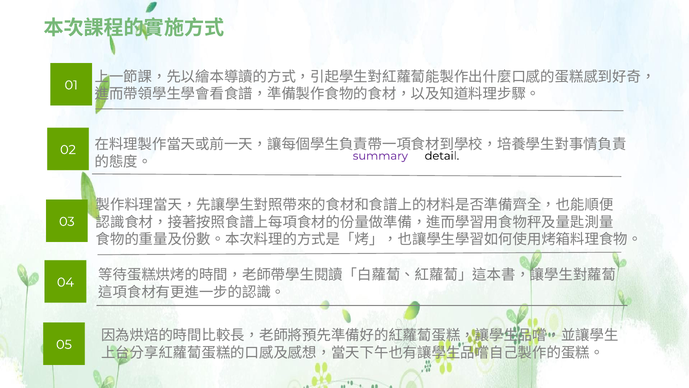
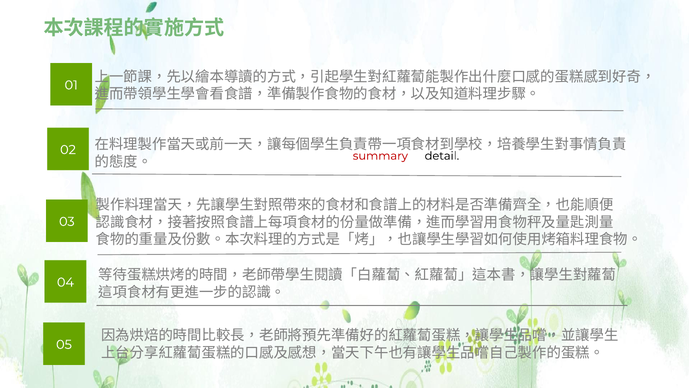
summary colour: purple -> red (380, 156)
